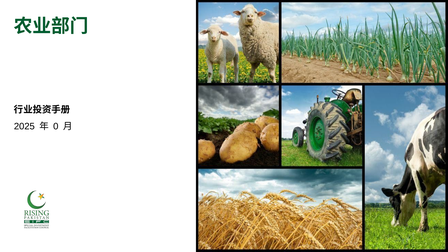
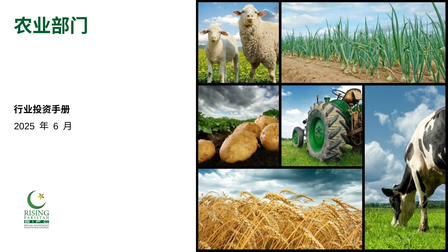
0: 0 -> 6 (56, 127)
